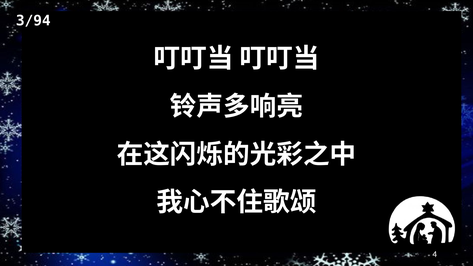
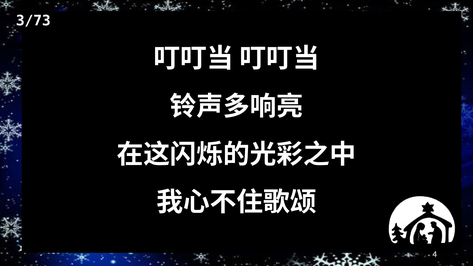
3/94: 3/94 -> 3/73 (33, 21)
